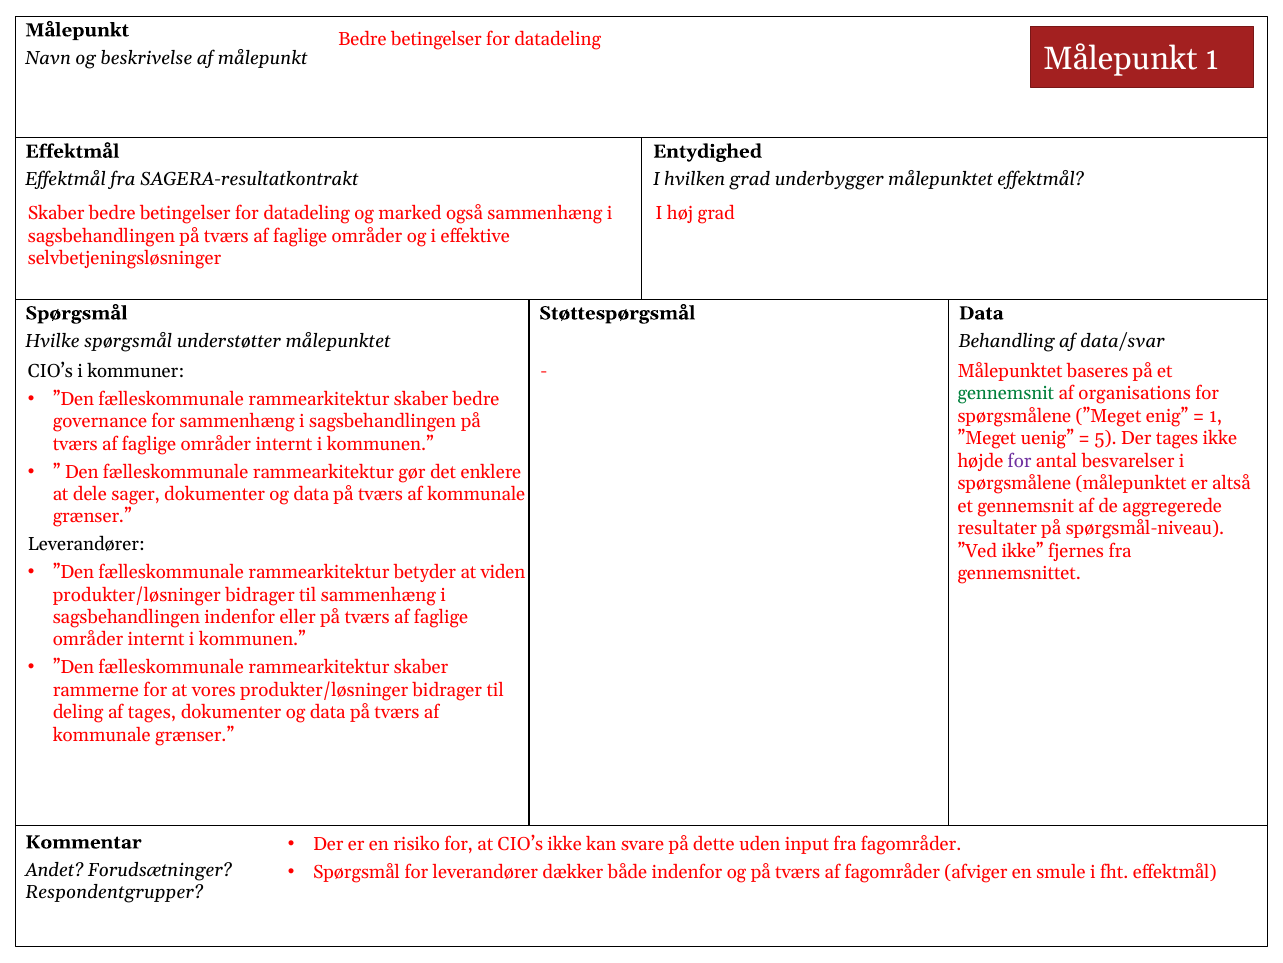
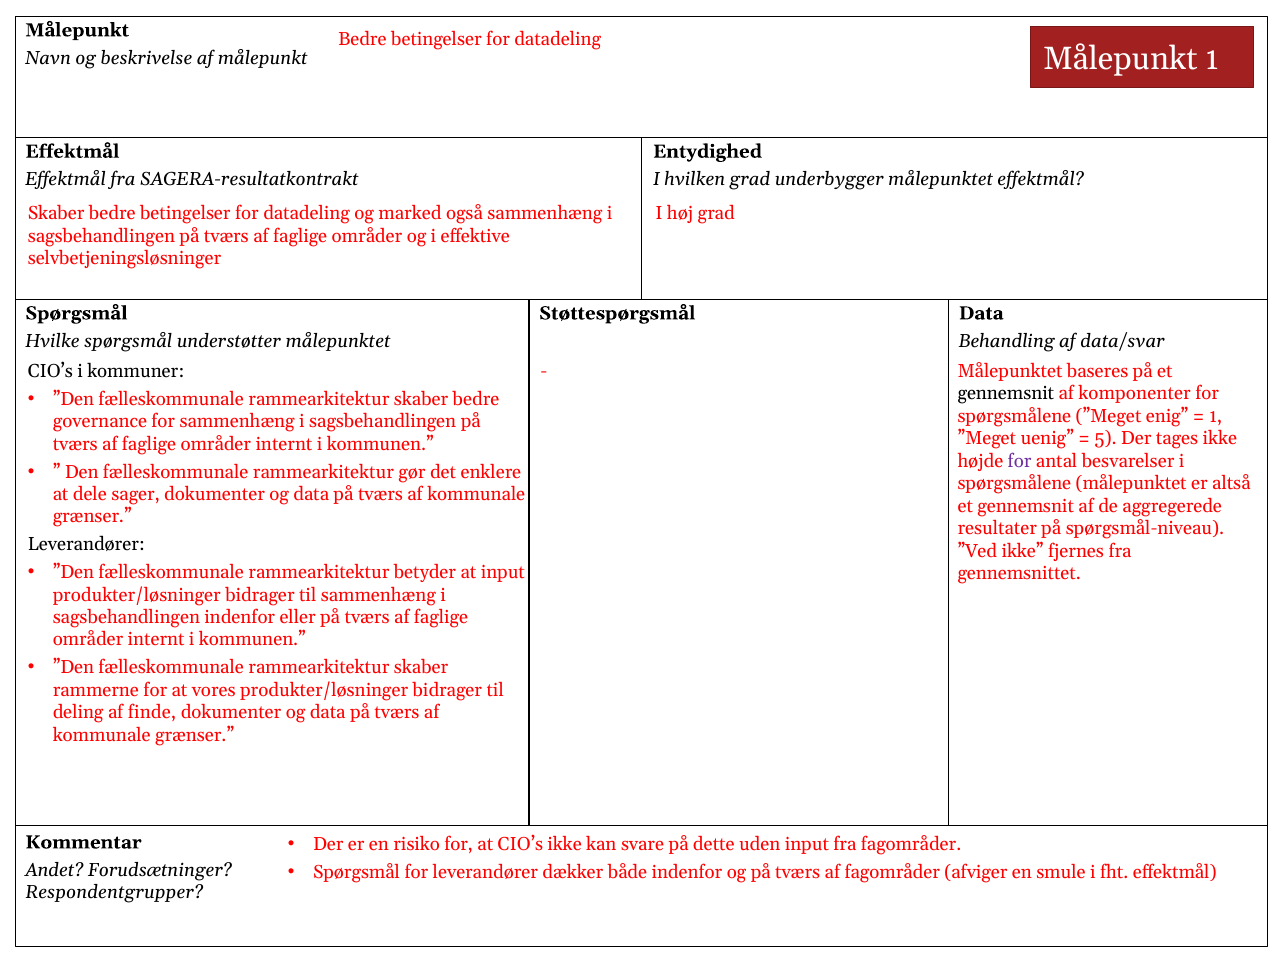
gennemsnit colour: green -> black (1006, 393)
organisations: organisations -> komponenter (1135, 393)
at viden: viden -> input (503, 572)
af tages: tages -> finde (152, 712)
